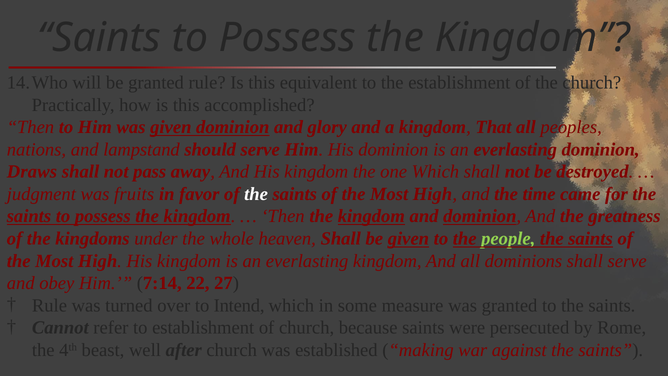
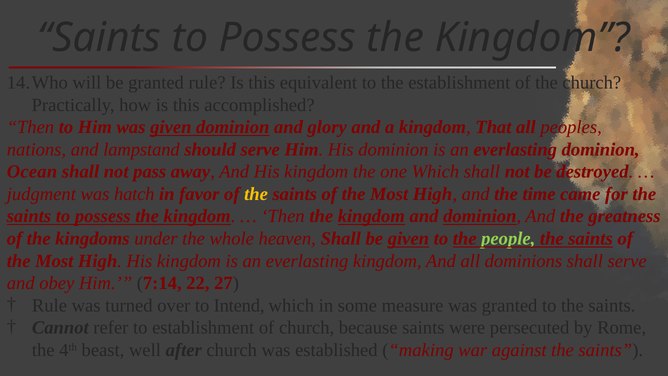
Draws: Draws -> Ocean (32, 172)
fruits: fruits -> hatch (134, 194)
the colour: white -> yellow (256, 194)
